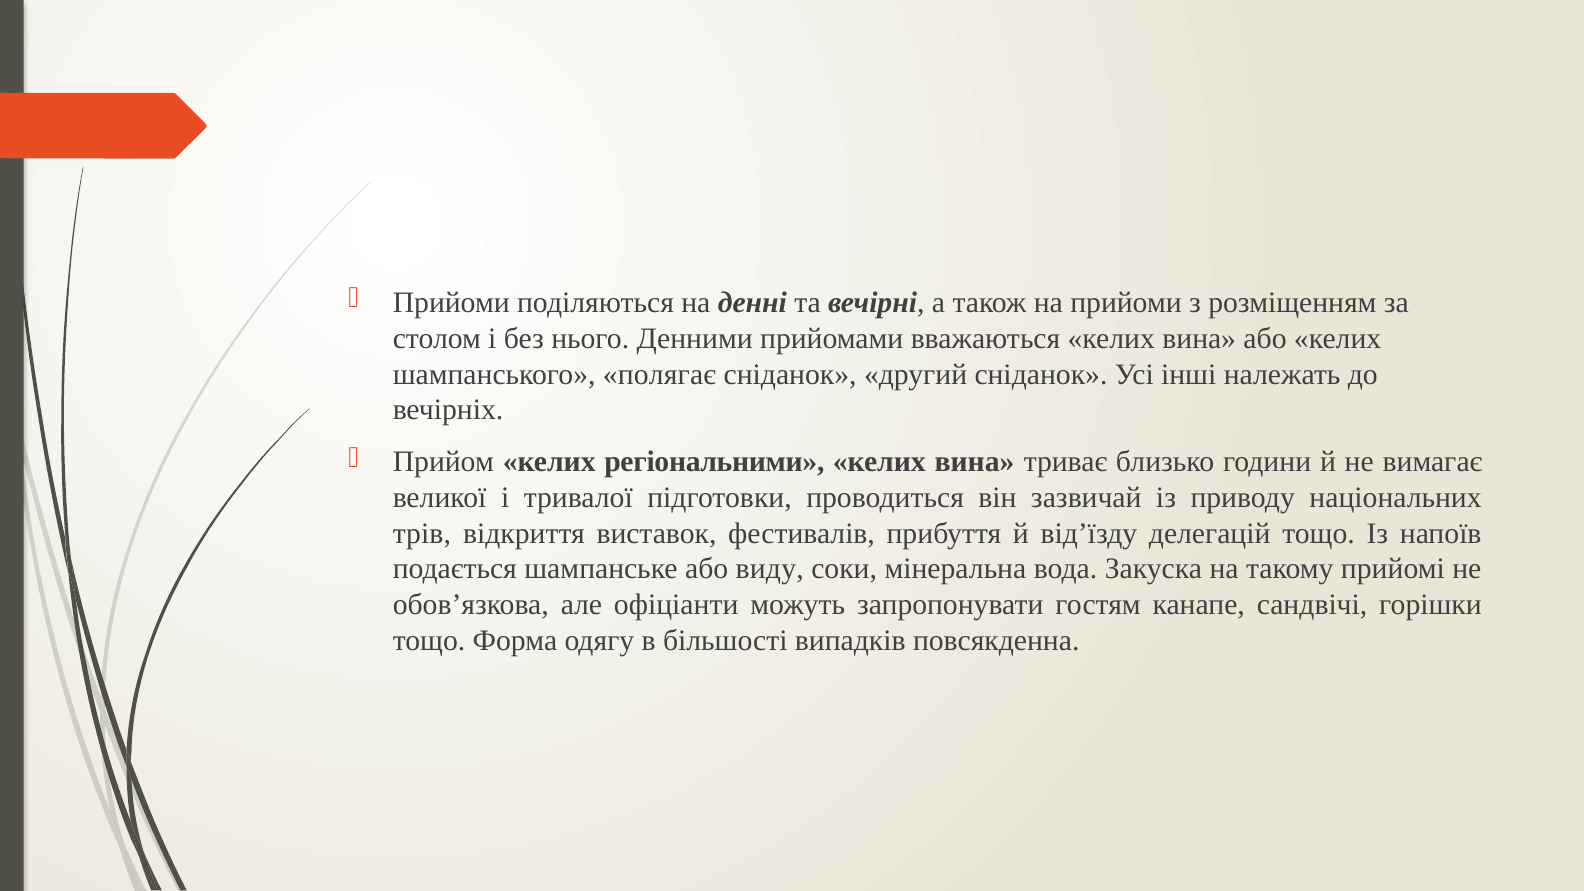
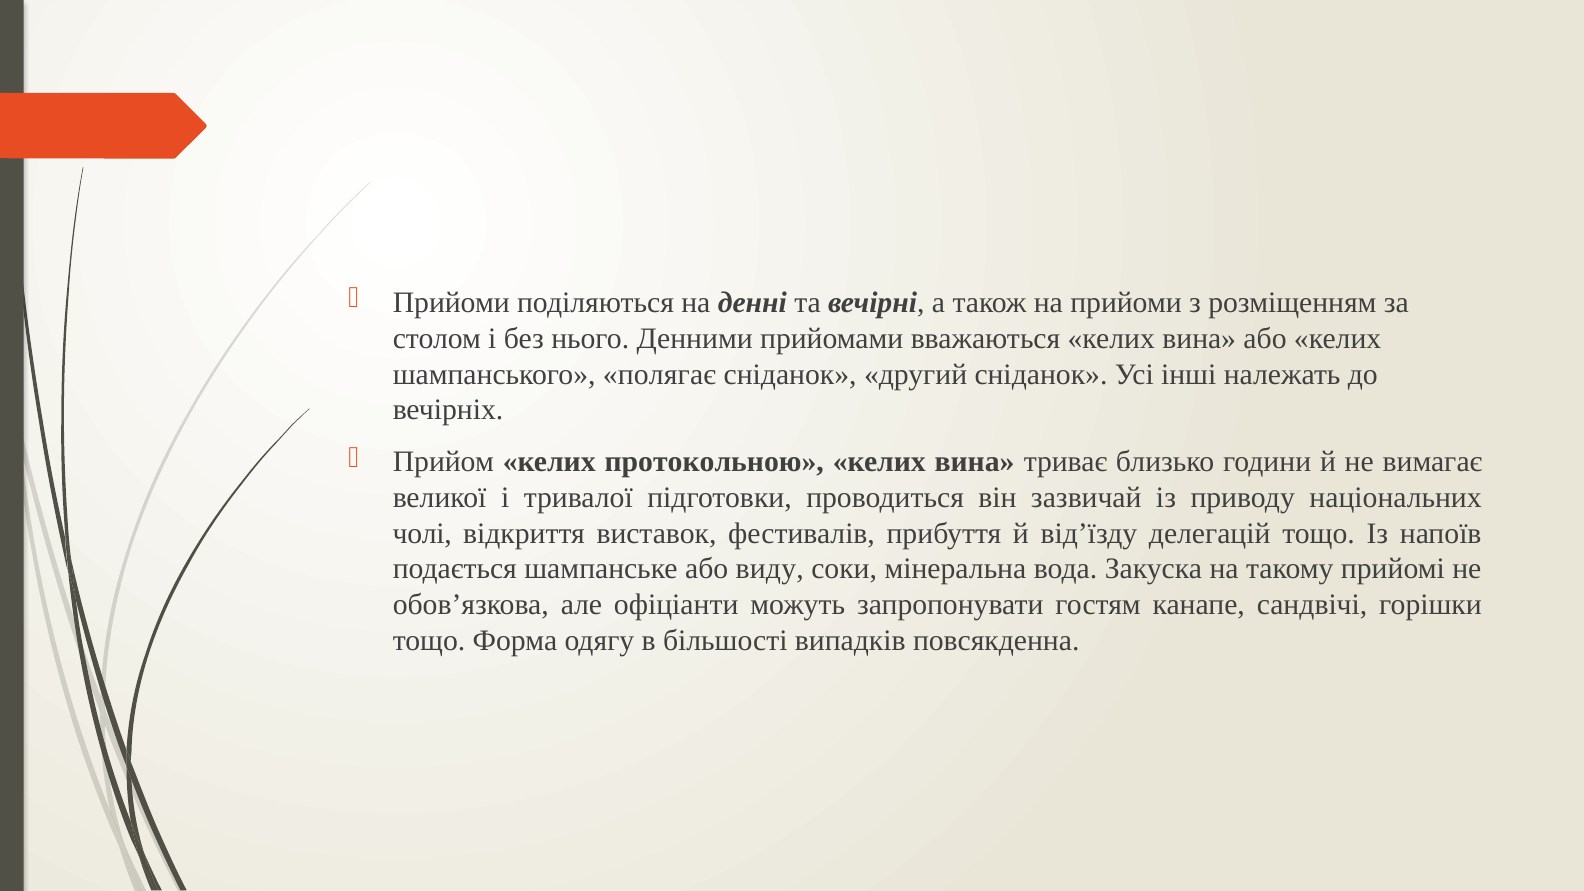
регіональними: регіональними -> протокольною (714, 462)
трів: трів -> чолі (422, 533)
